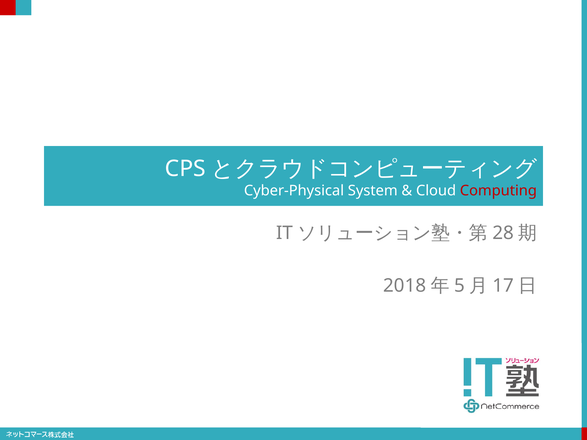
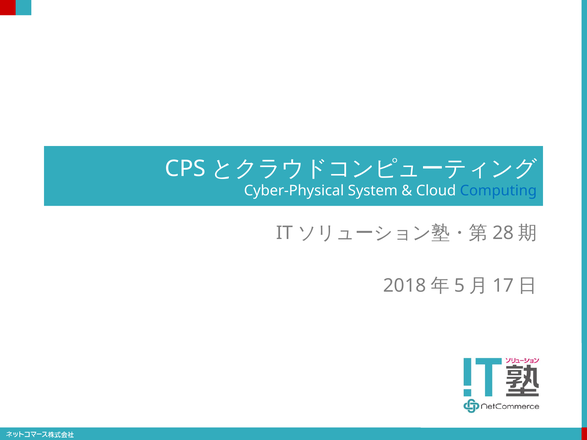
Computing colour: red -> blue (498, 191)
